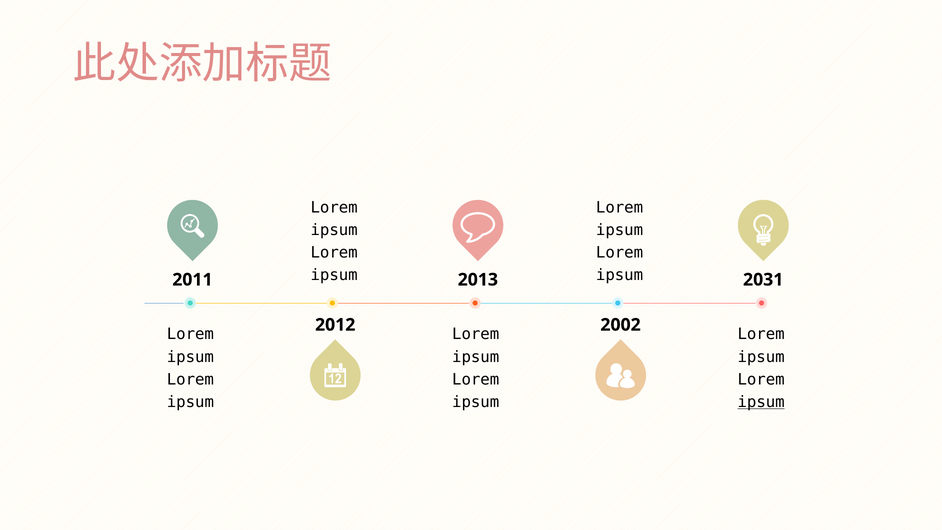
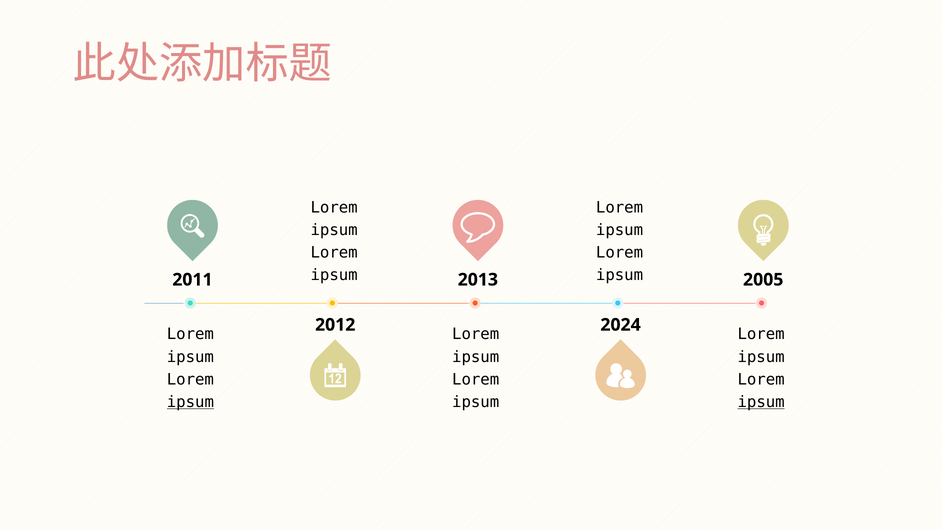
2031: 2031 -> 2005 (763, 280)
2002: 2002 -> 2024 (621, 325)
ipsum underline: none -> present (190, 402)
